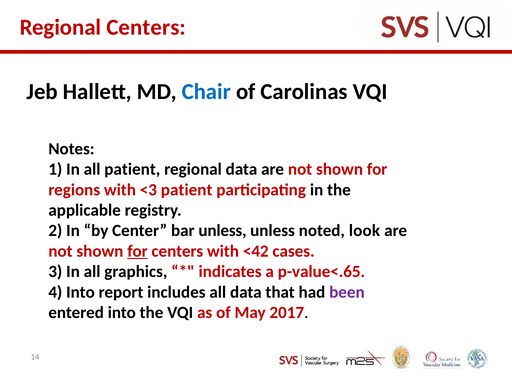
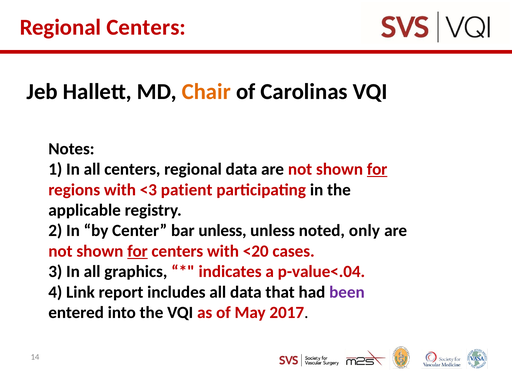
Chair colour: blue -> orange (206, 92)
all patient: patient -> centers (132, 169)
for underline: none -> present (377, 169)
look: look -> only (364, 231)
<42: <42 -> <20 (256, 251)
p-value<.65: p-value<.65 -> p-value<.04 (321, 272)
4 Into: Into -> Link (80, 292)
